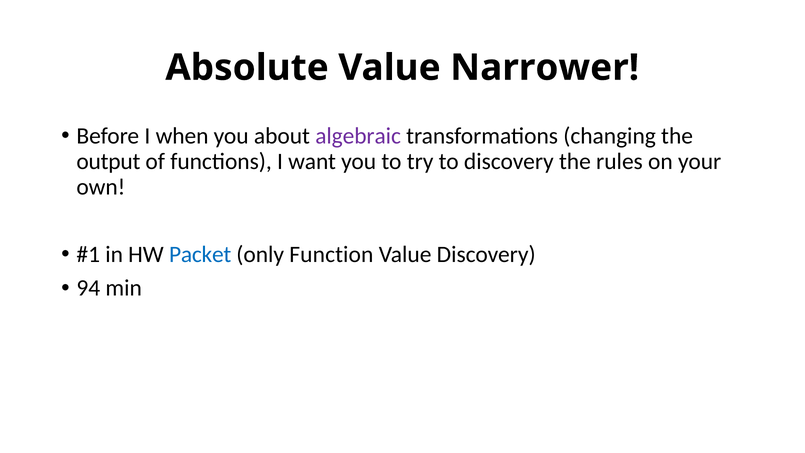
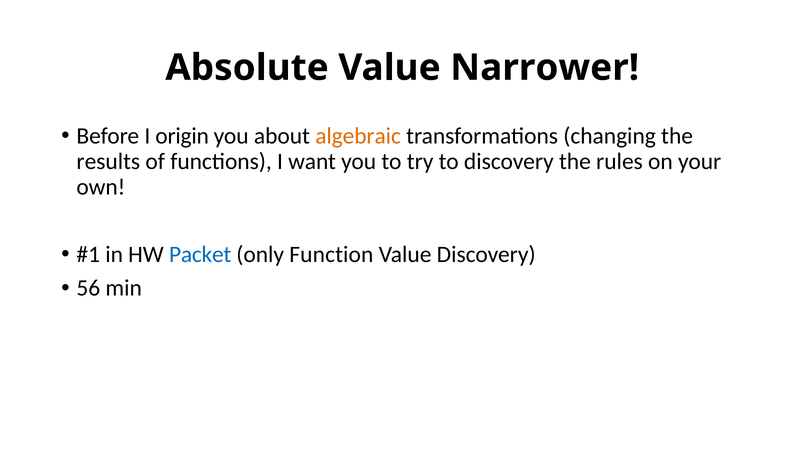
when: when -> origin (182, 136)
algebraic colour: purple -> orange (358, 136)
output: output -> results (108, 161)
94: 94 -> 56 (88, 288)
